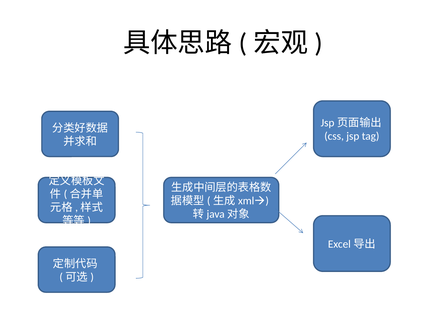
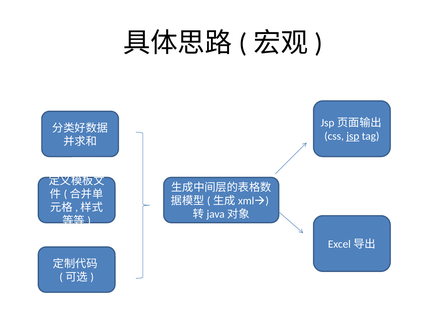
jsp underline: none -> present (353, 136)
